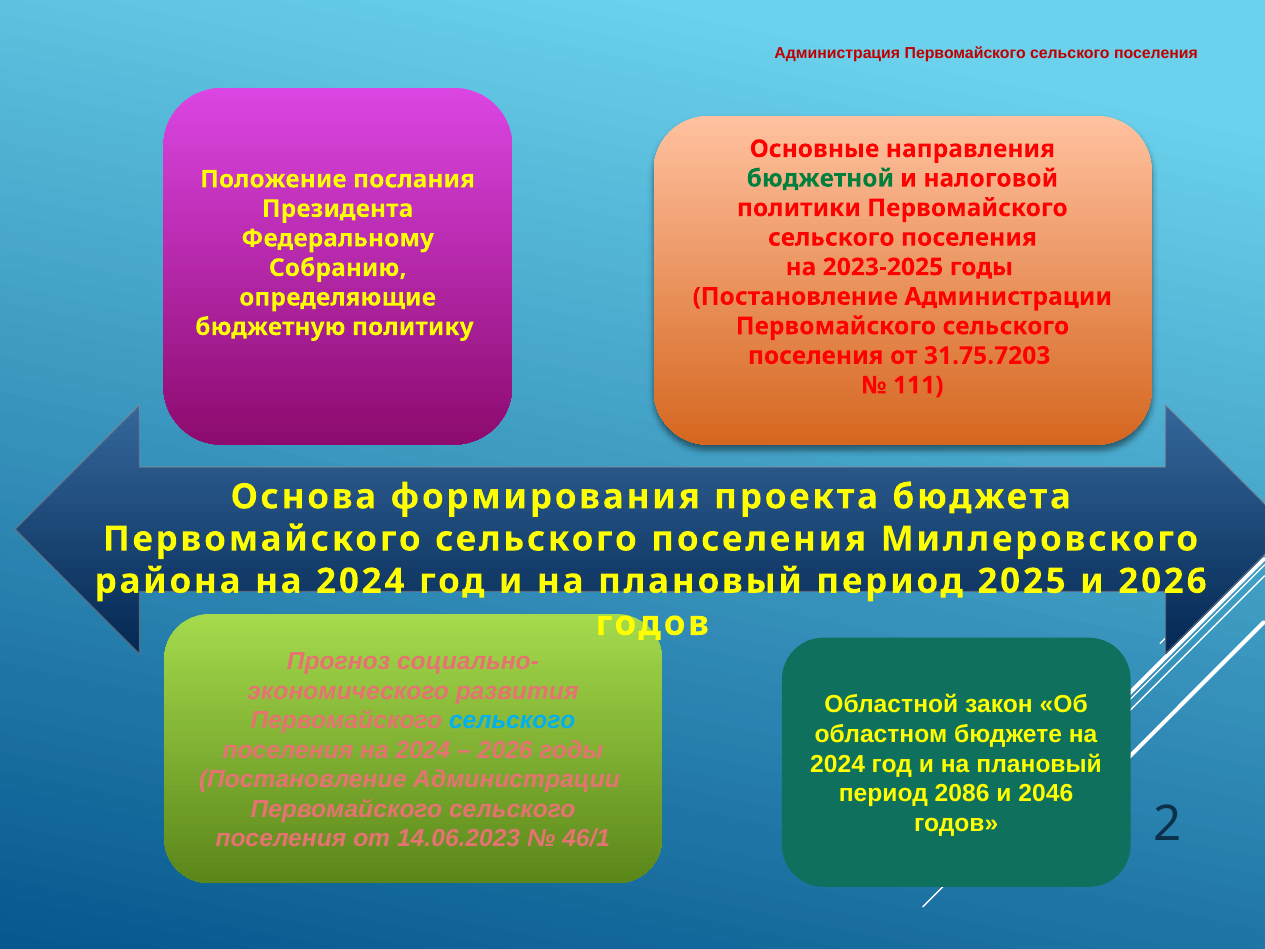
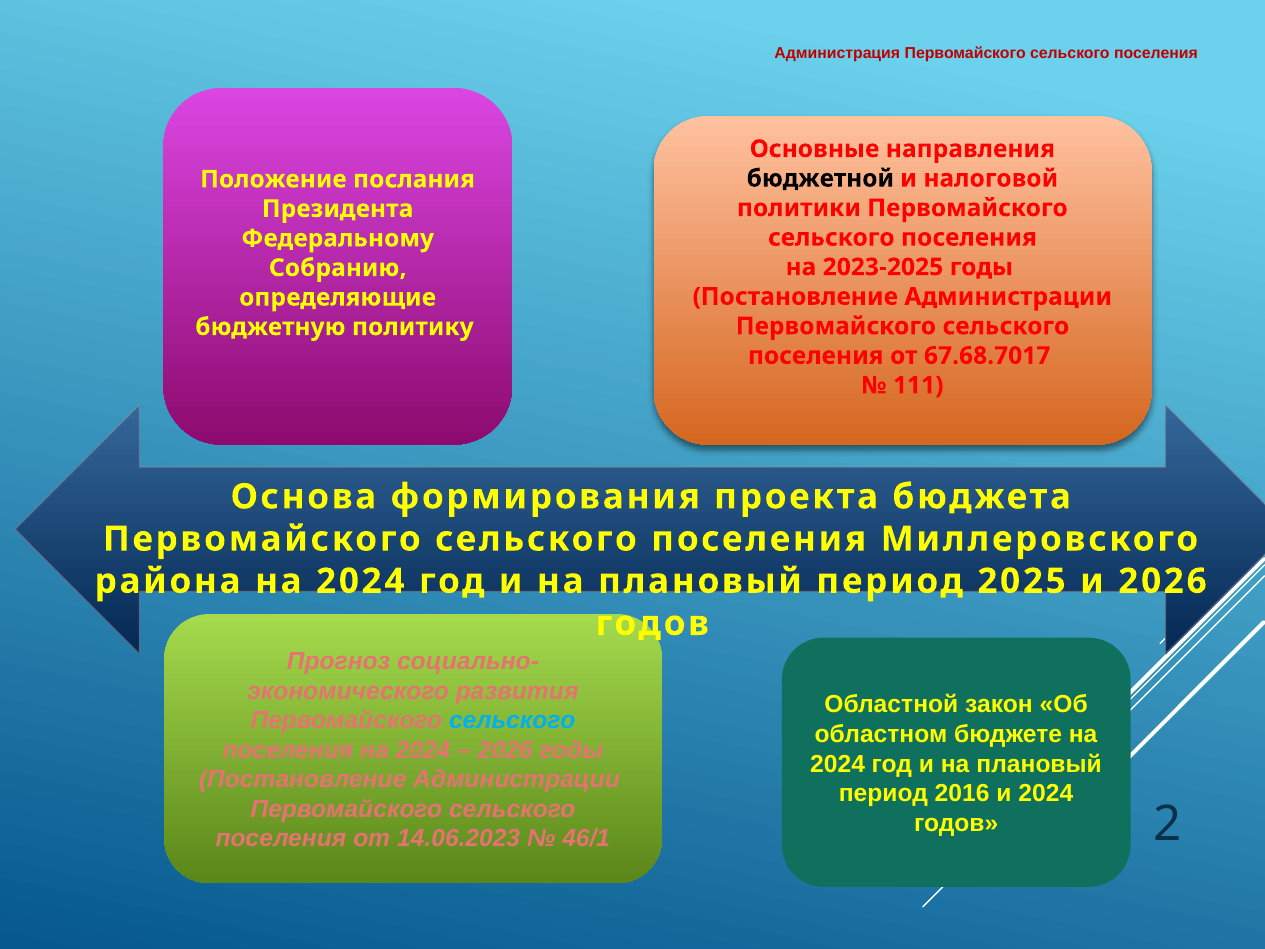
бюджетной colour: green -> black (820, 178)
31.75.7203: 31.75.7203 -> 67.68.7017 (987, 356)
2086: 2086 -> 2016 (962, 793)
и 2046: 2046 -> 2024 (1046, 793)
